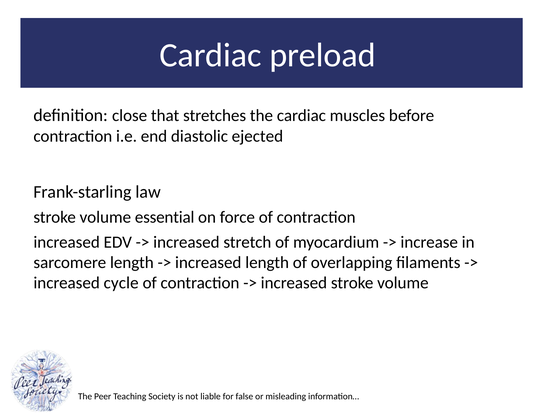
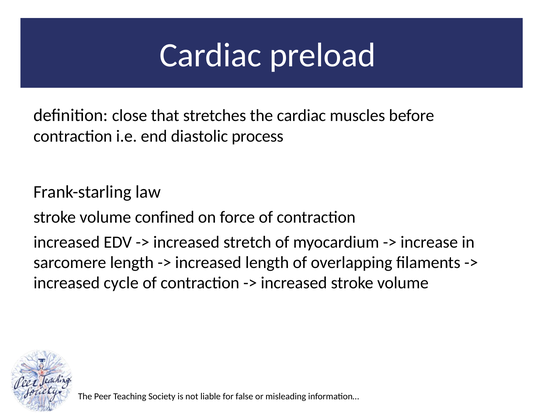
ejected: ejected -> process (258, 136)
essential: essential -> confined (165, 217)
